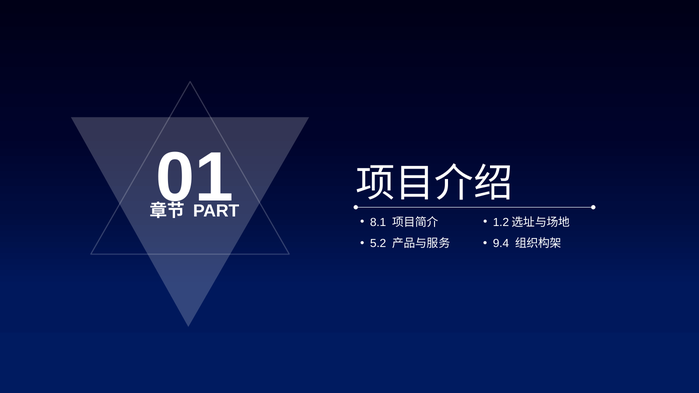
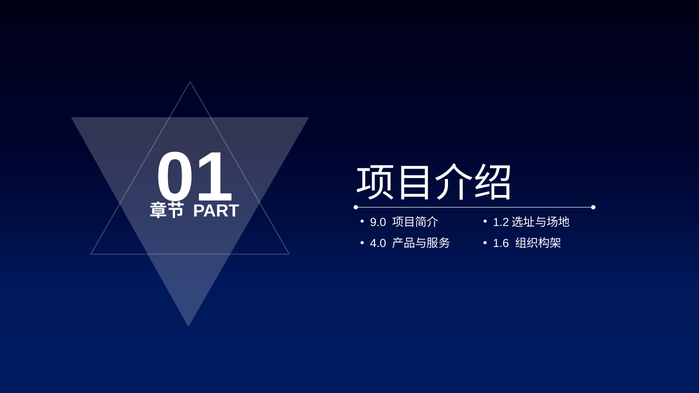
8.1: 8.1 -> 9.0 (378, 222)
5.2: 5.2 -> 4.0 (378, 244)
9.4: 9.4 -> 1.6 (501, 244)
